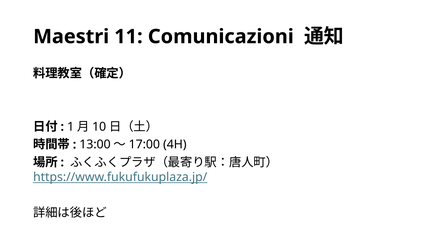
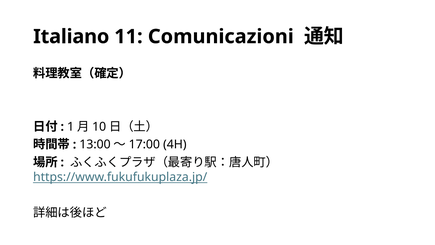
Maestri: Maestri -> Italiano (71, 37)
